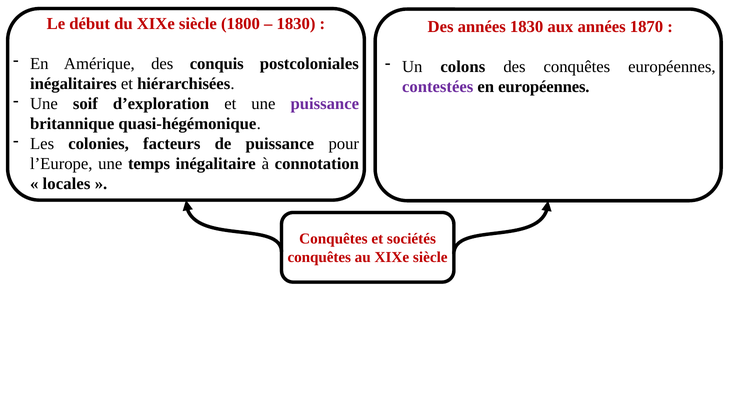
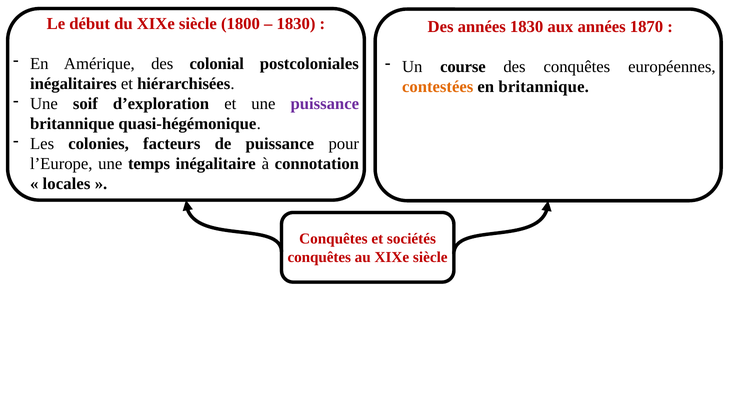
conquis: conquis -> colonial (217, 64)
colons: colons -> course (463, 67)
contestées colour: purple -> orange (438, 87)
en européennes: européennes -> britannique (544, 87)
